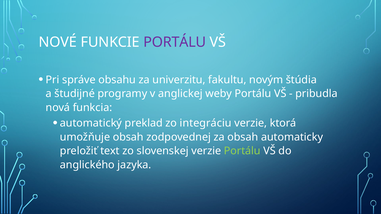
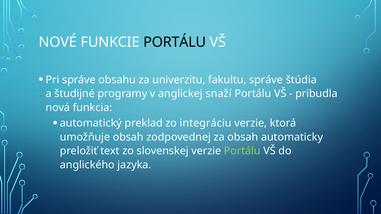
PORTÁLU colour: purple -> black (175, 42)
fakultu novým: novým -> správe (266, 80)
weby: weby -> snaží (219, 94)
